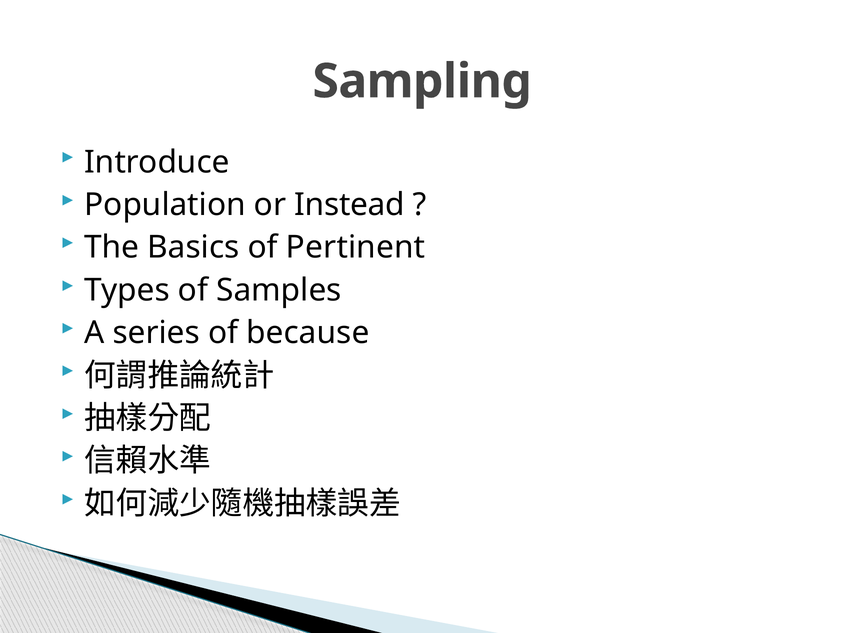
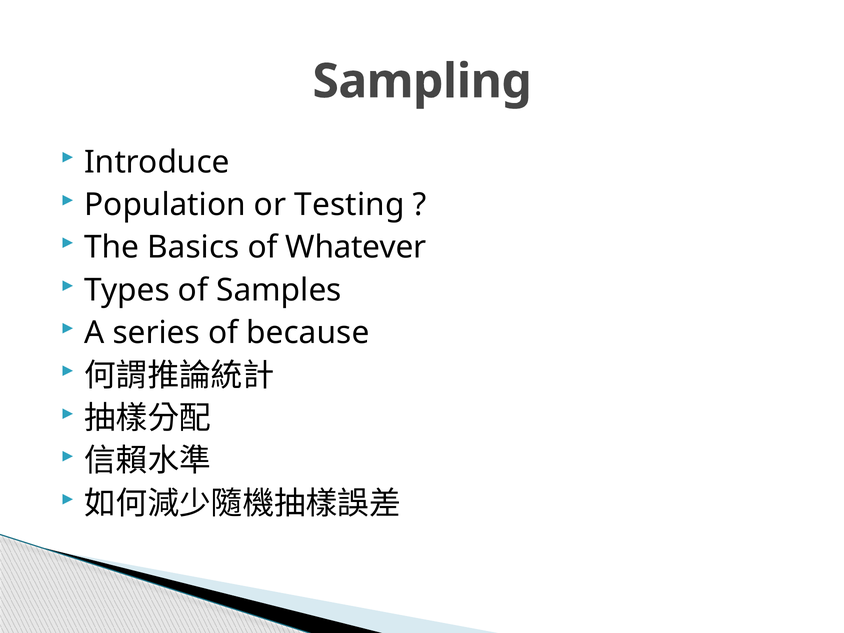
Instead: Instead -> Testing (349, 205)
Pertinent: Pertinent -> Whatever (356, 248)
